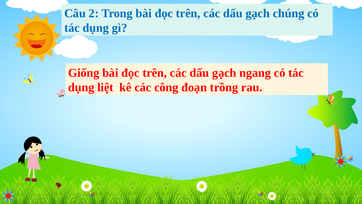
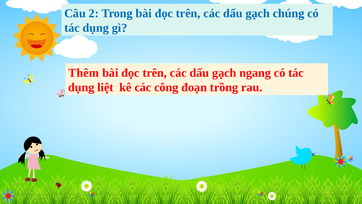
Giống: Giống -> Thêm (84, 73)
